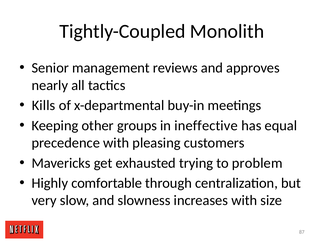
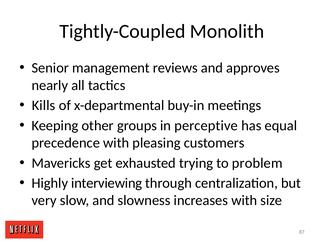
ineffective: ineffective -> perceptive (206, 126)
comfortable: comfortable -> interviewing (107, 183)
